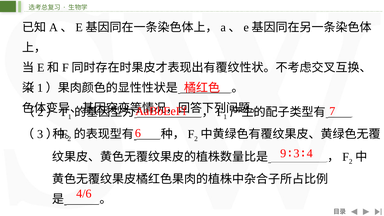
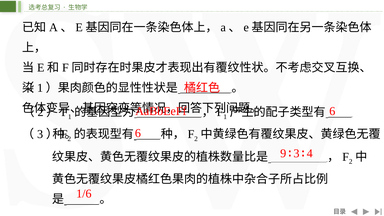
7: 7 -> 6 (332, 111)
4/6: 4/6 -> 1/6 (84, 194)
